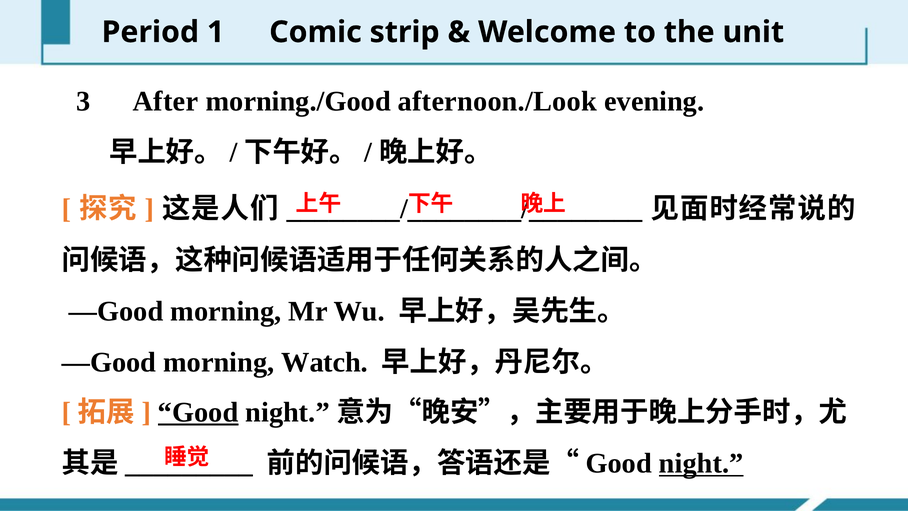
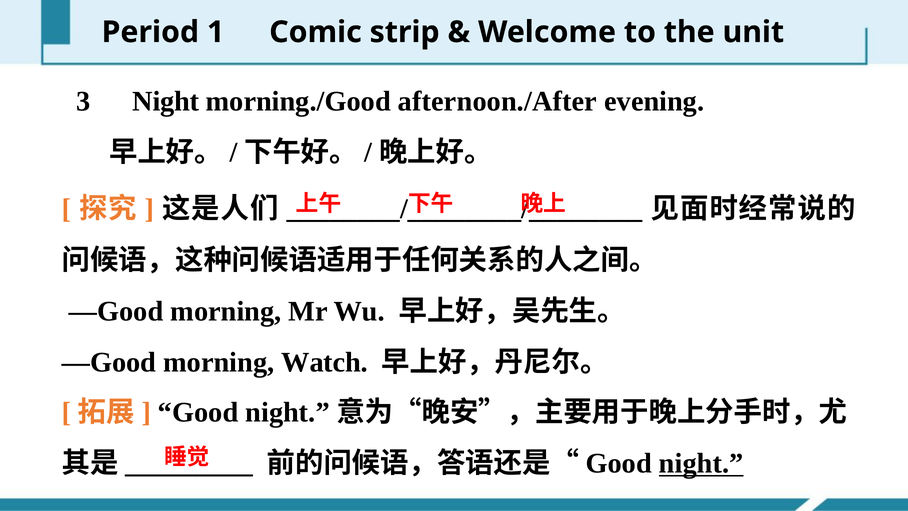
3 After: After -> Night (166, 101)
afternoon./Look: afternoon./Look -> afternoon./After (497, 101)
Good underline: present -> none (198, 412)
